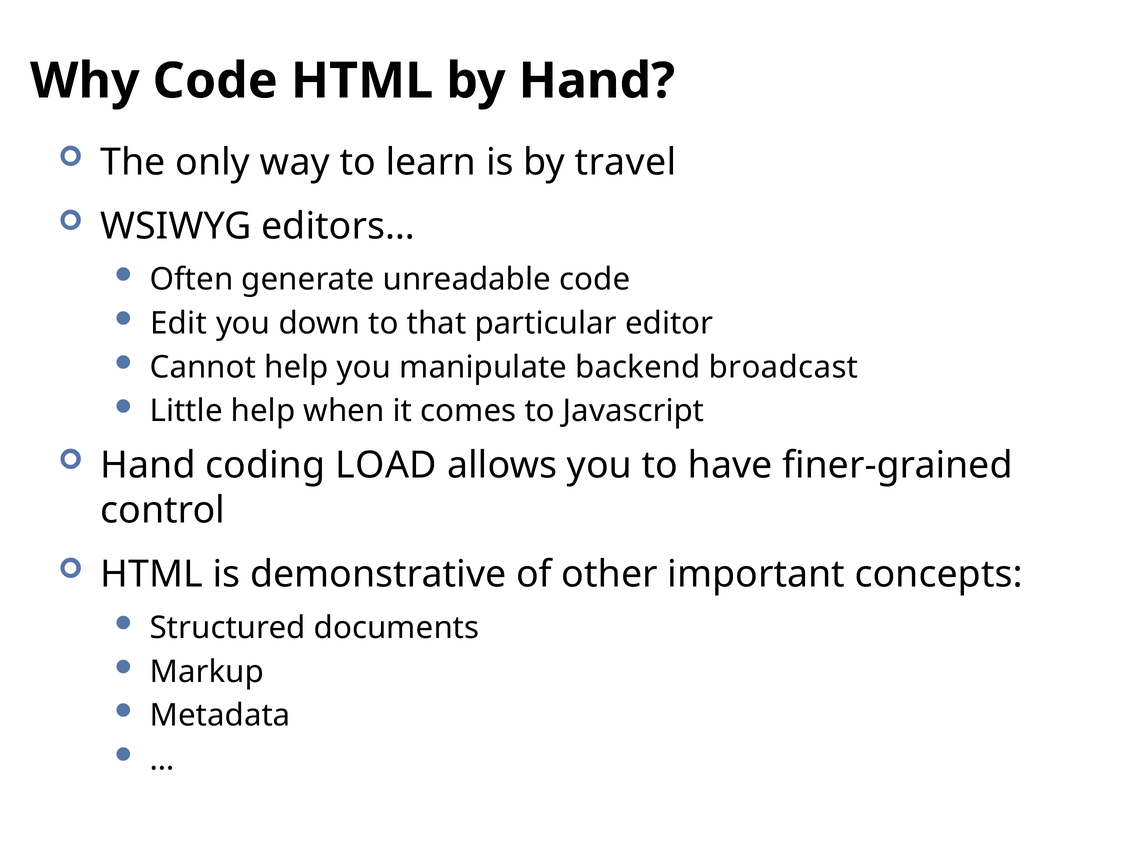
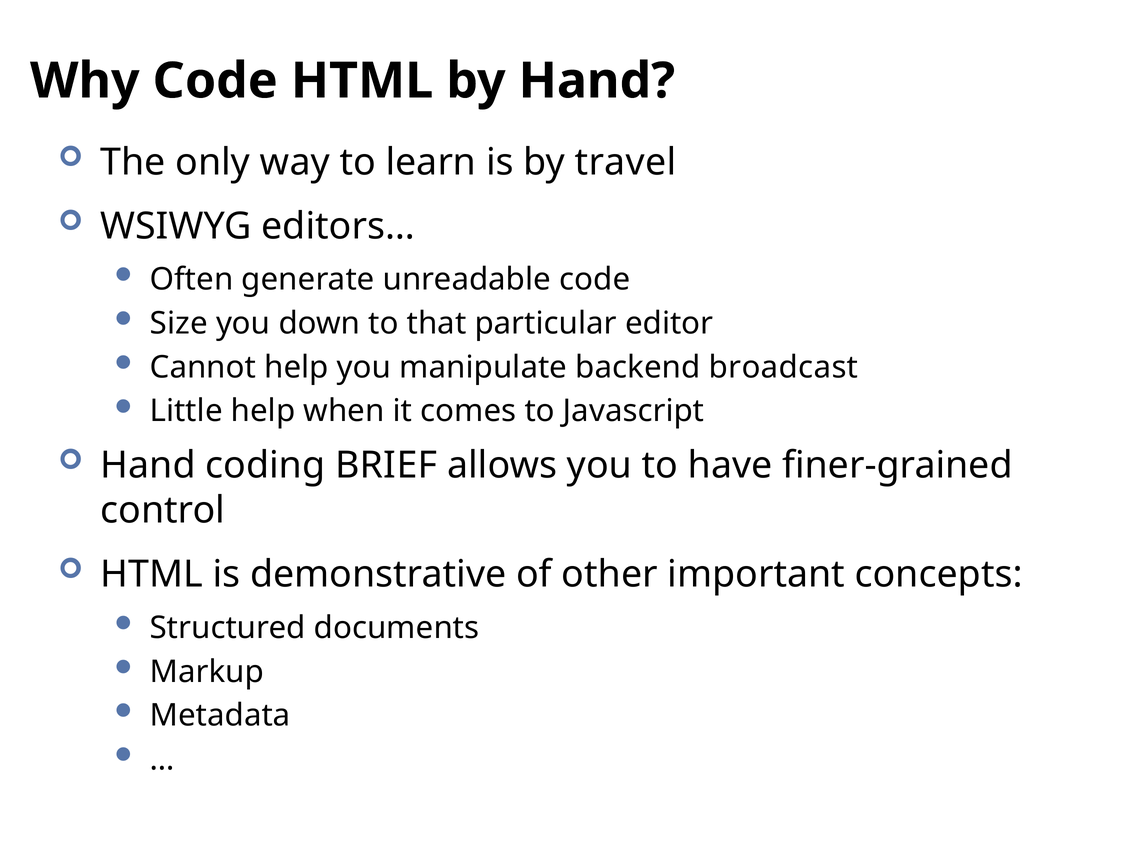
Edit: Edit -> Size (179, 324)
LOAD: LOAD -> BRIEF (386, 466)
